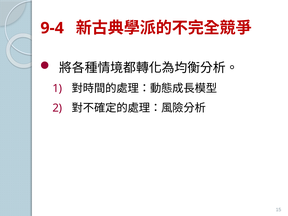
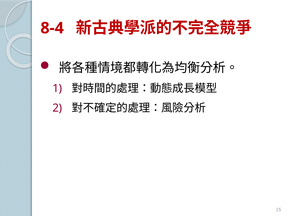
9-4: 9-4 -> 8-4 (52, 28)
